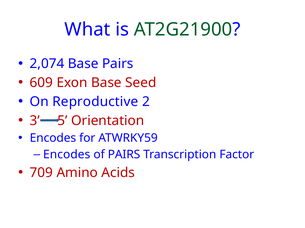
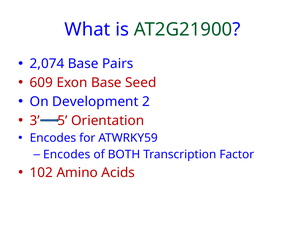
Reproductive: Reproductive -> Development (95, 102)
of PAIRS: PAIRS -> BOTH (124, 155)
709: 709 -> 102 (41, 173)
